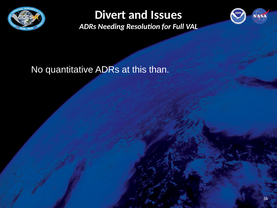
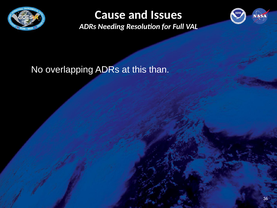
Divert: Divert -> Cause (110, 15)
quantitative: quantitative -> overlapping (69, 70)
